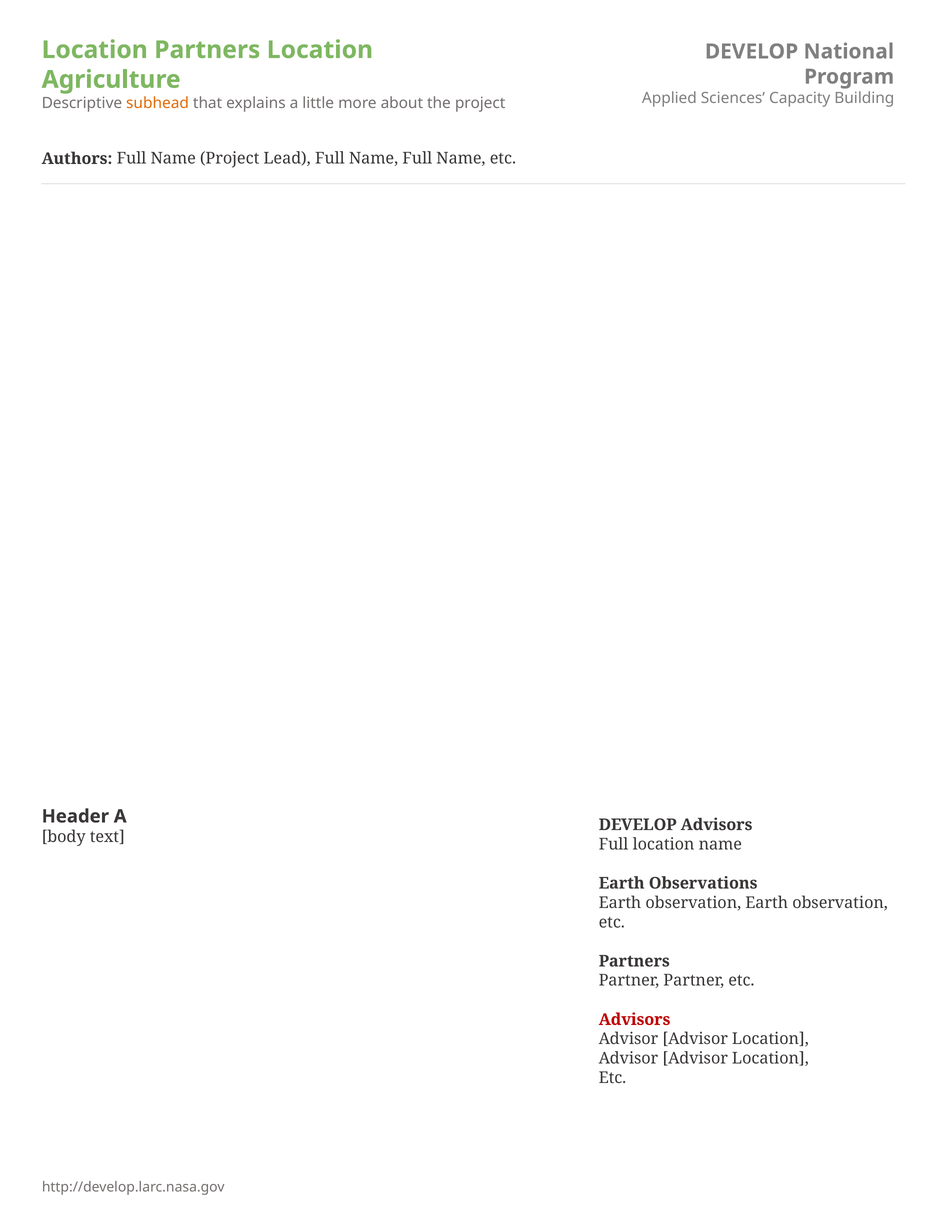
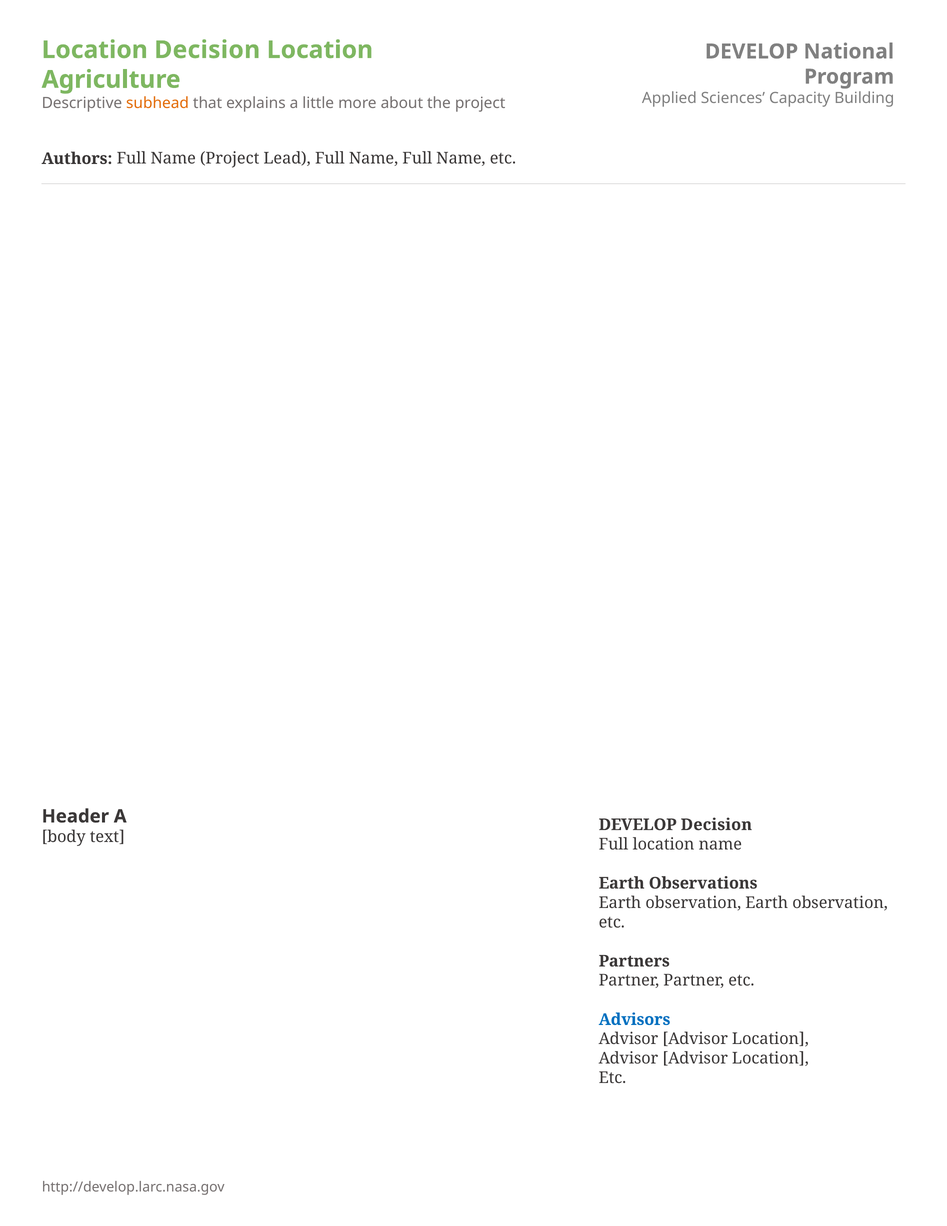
Location Partners: Partners -> Decision (207, 50)
DEVELOP Advisors: Advisors -> Decision (716, 824)
Advisors colour: red -> blue (635, 1019)
